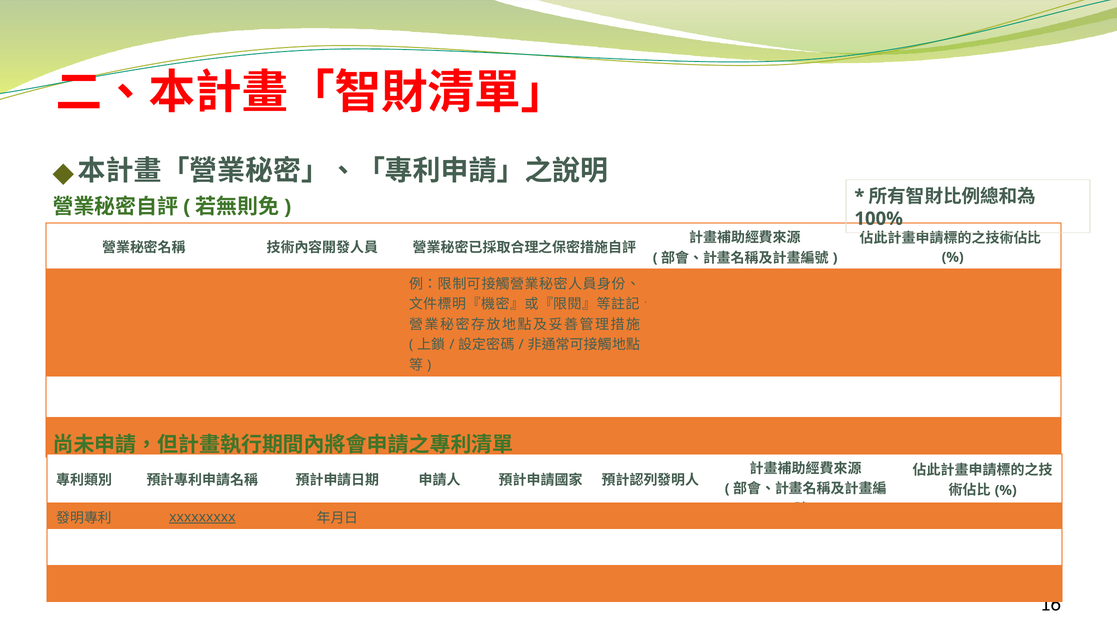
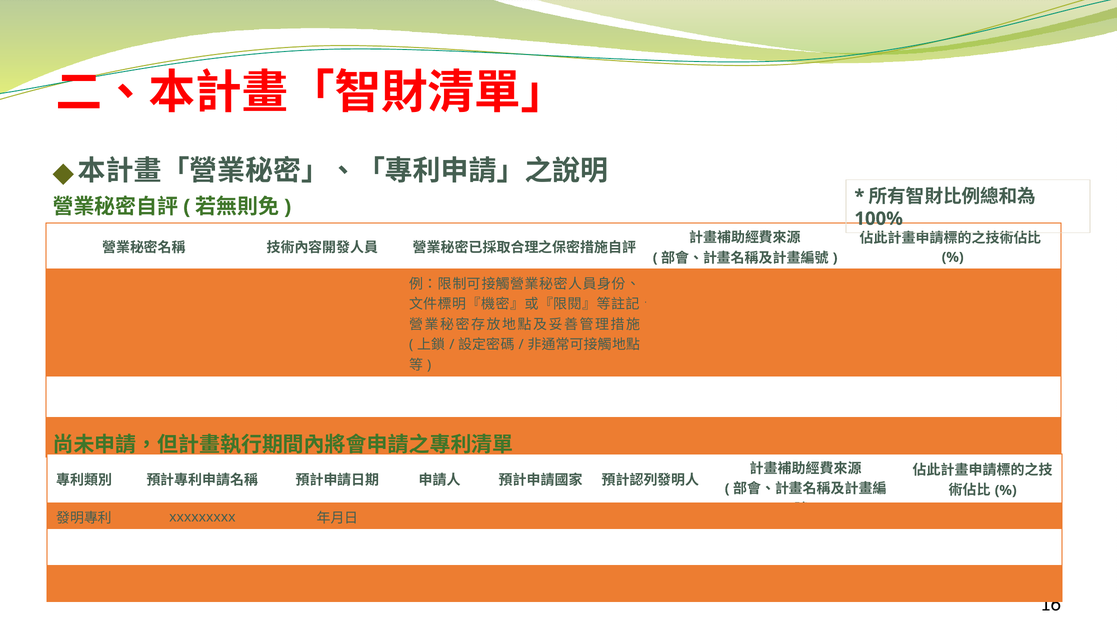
xxxxxxxxx underline: present -> none (202, 517)
